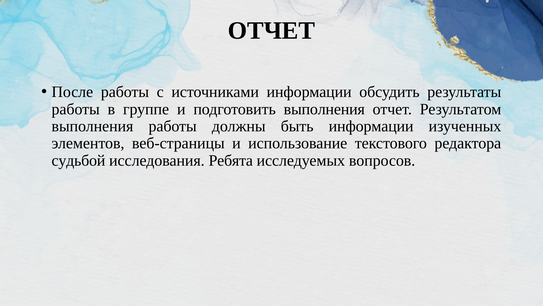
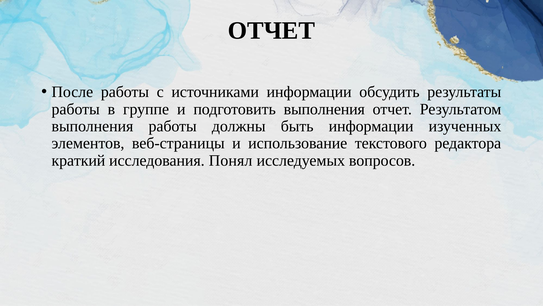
судьбой: судьбой -> краткий (78, 160)
Ребята: Ребята -> Понял (231, 160)
